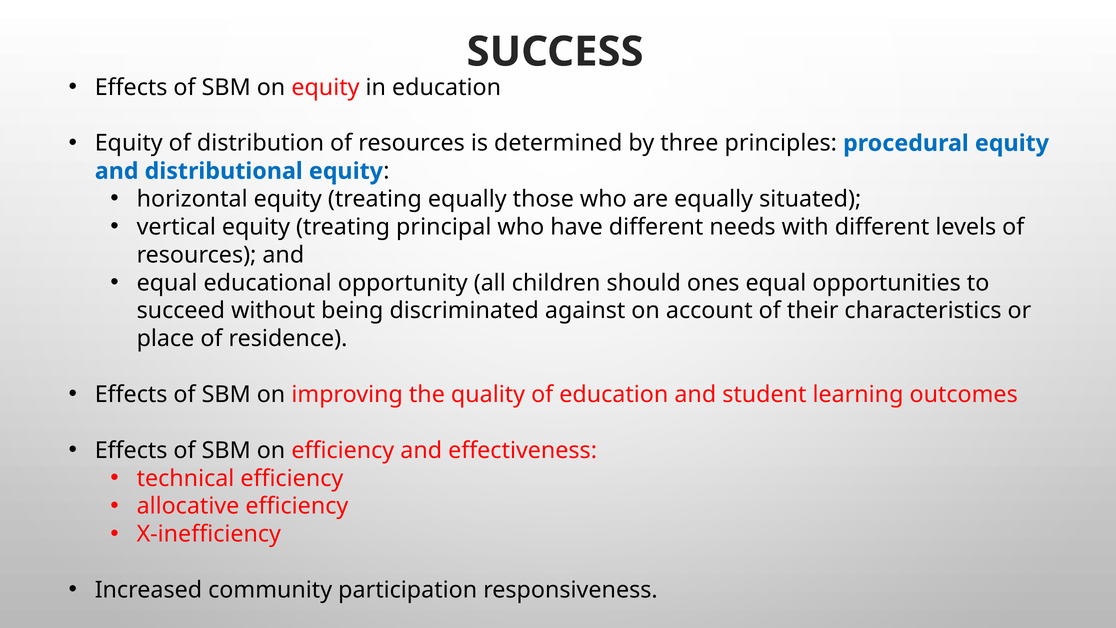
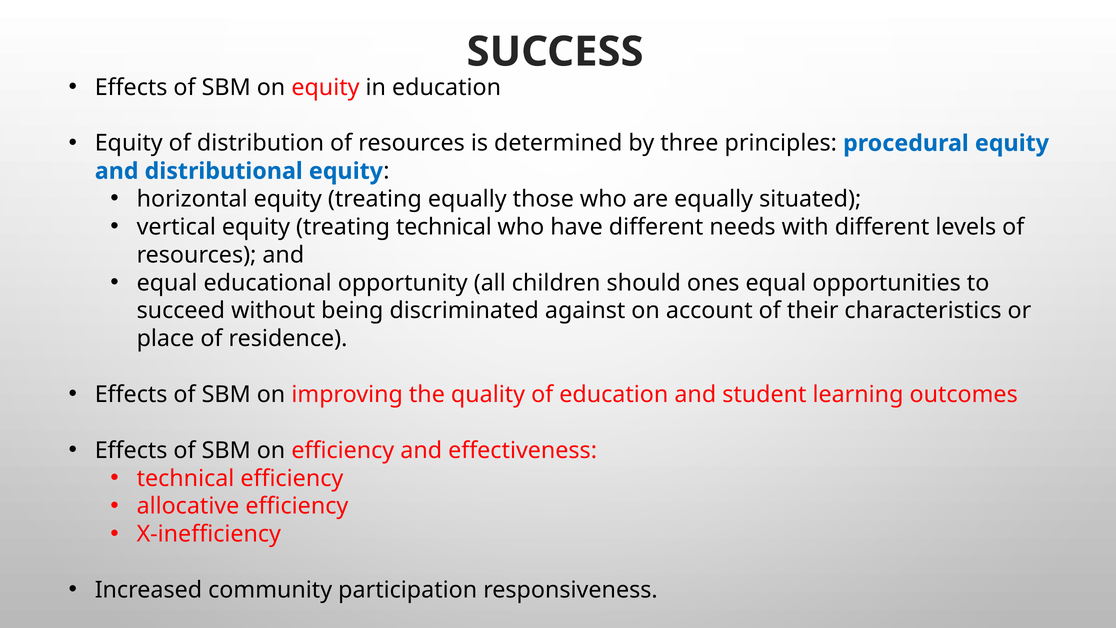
treating principal: principal -> technical (444, 227)
